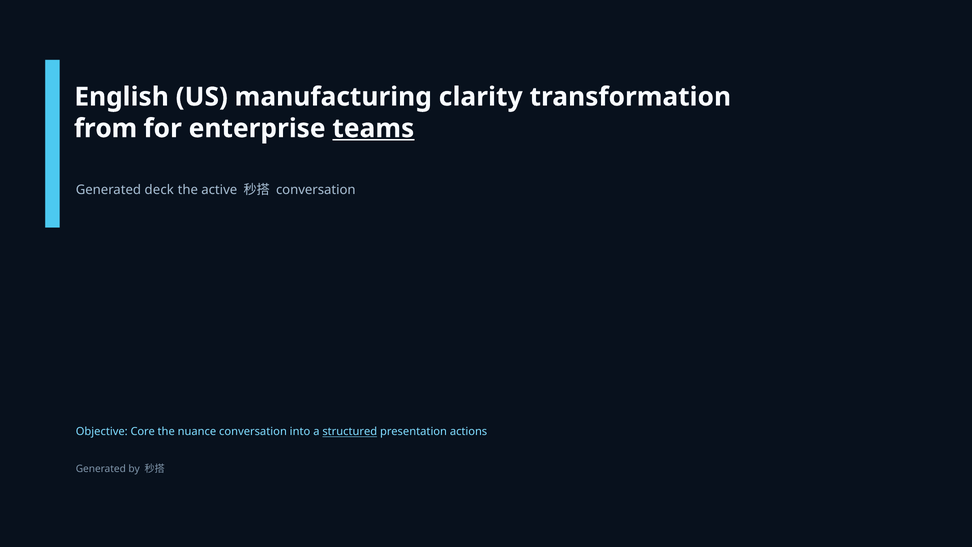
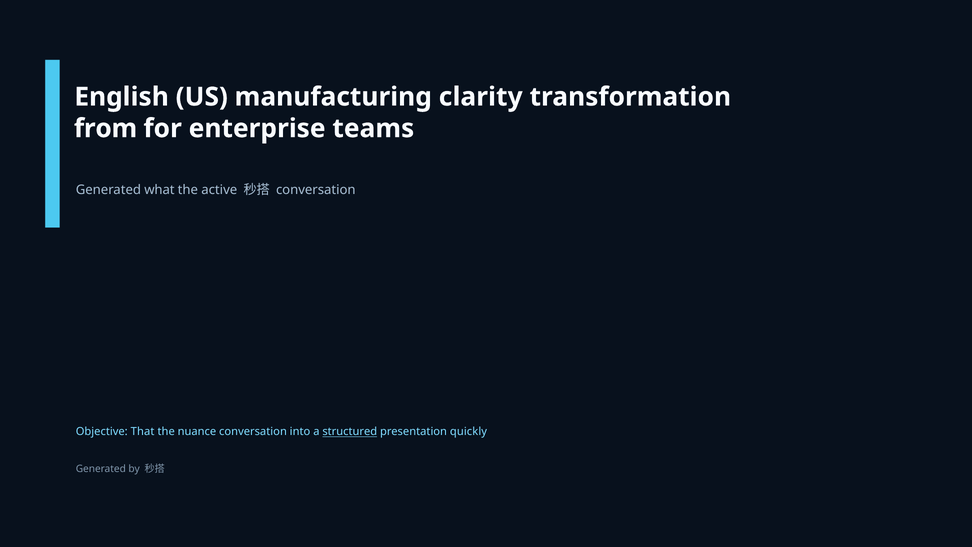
teams underline: present -> none (373, 128)
deck: deck -> what (159, 190)
Core: Core -> That (143, 432)
actions: actions -> quickly (468, 432)
